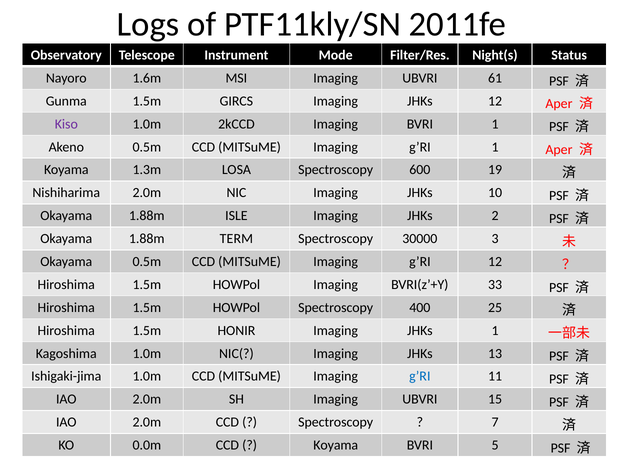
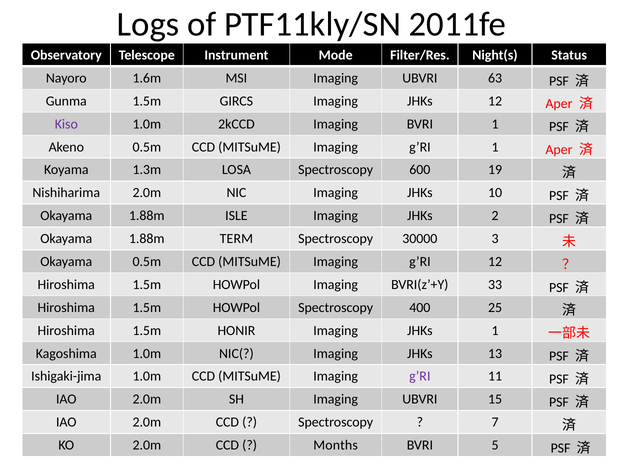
61: 61 -> 63 (495, 78)
g’RI colour: blue -> purple (420, 377)
KO 0.0m: 0.0m -> 2.0m (147, 446)
Koyama: Koyama -> Months (336, 446)
